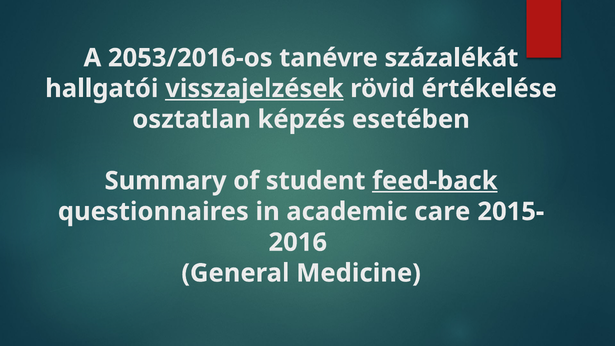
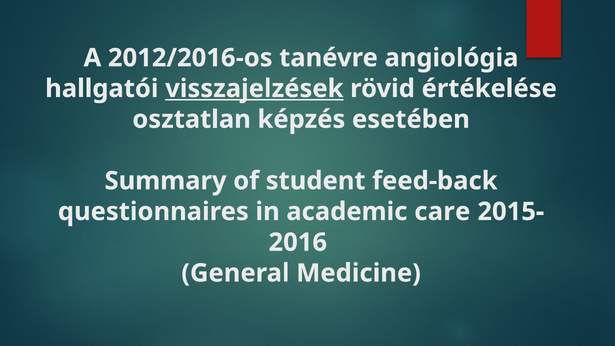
2053/2016-os: 2053/2016-os -> 2012/2016-os (190, 58)
százalékát: százalékát -> angiológia (451, 58)
feed-back underline: present -> none (435, 181)
